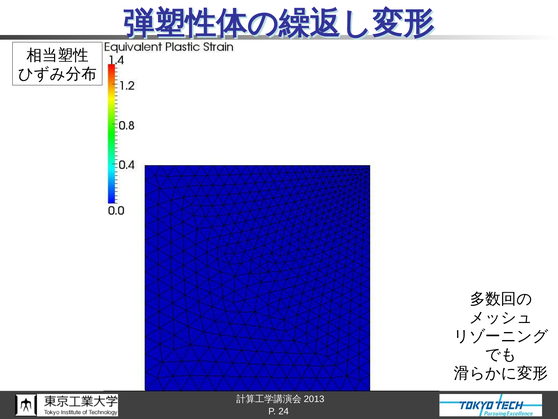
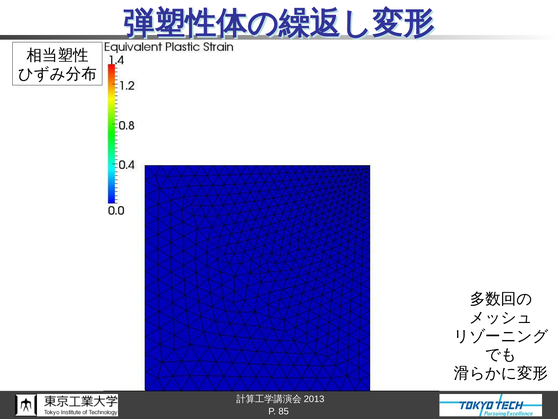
24: 24 -> 85 (284, 411)
